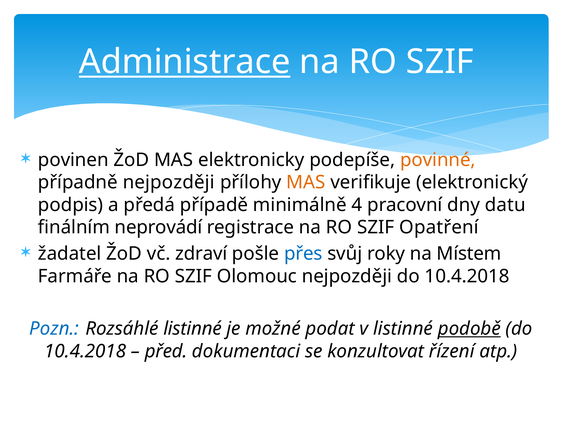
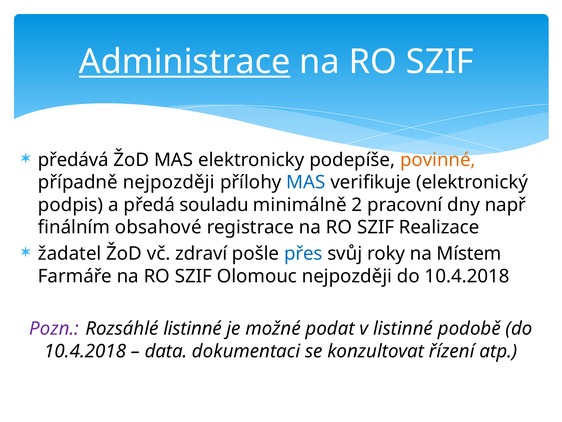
povinen: povinen -> předává (73, 160)
MAS colour: orange -> blue (306, 182)
případě: případě -> souladu (214, 205)
4: 4 -> 2 (357, 205)
datu: datu -> např (505, 205)
neprovádí: neprovádí -> obsahové (158, 227)
Opatření: Opatření -> Realizace (439, 227)
Pozn colour: blue -> purple (54, 328)
podobě underline: present -> none (469, 328)
před: před -> data (166, 351)
